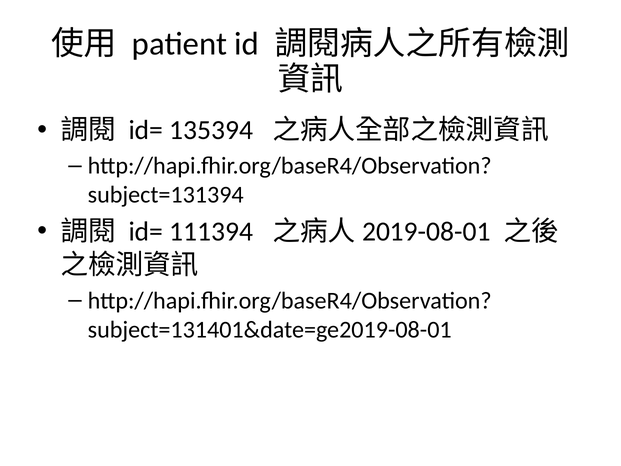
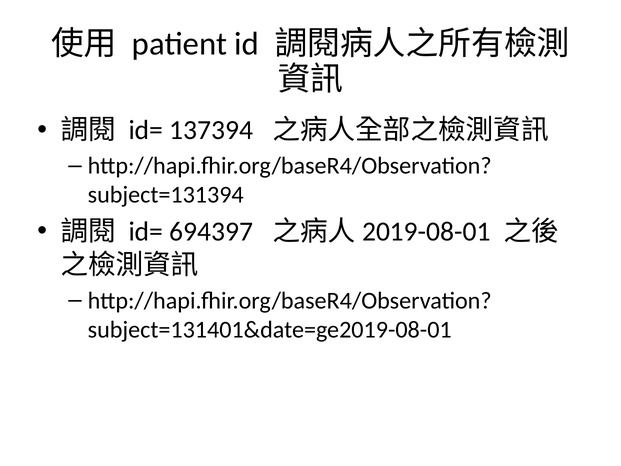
135394: 135394 -> 137394 (211, 130)
111394: 111394 -> 694397 (211, 232)
